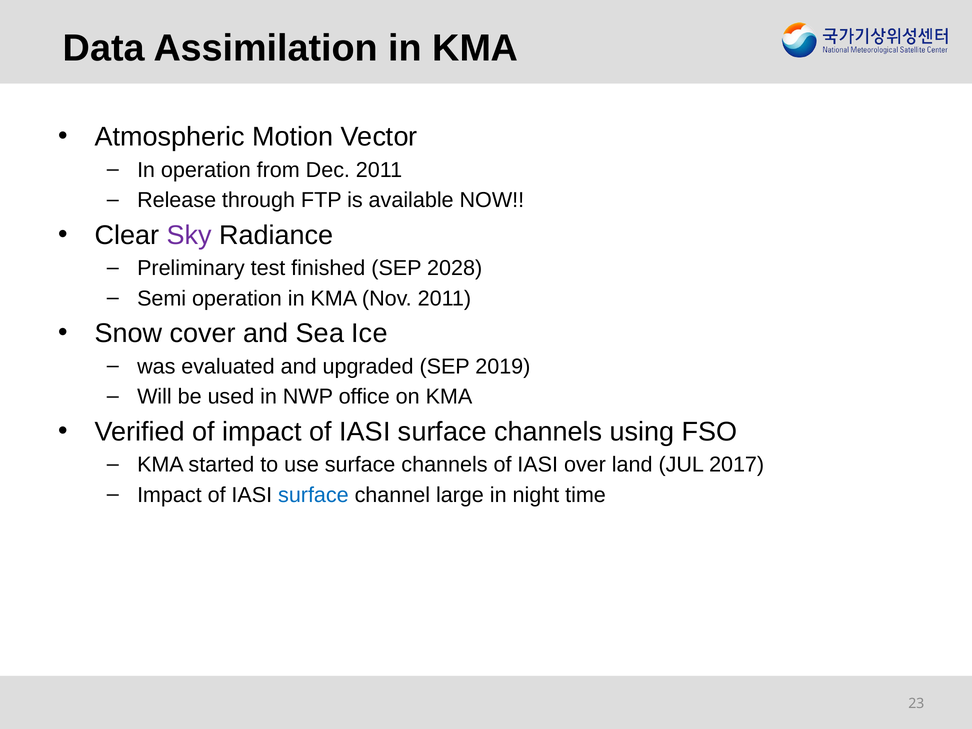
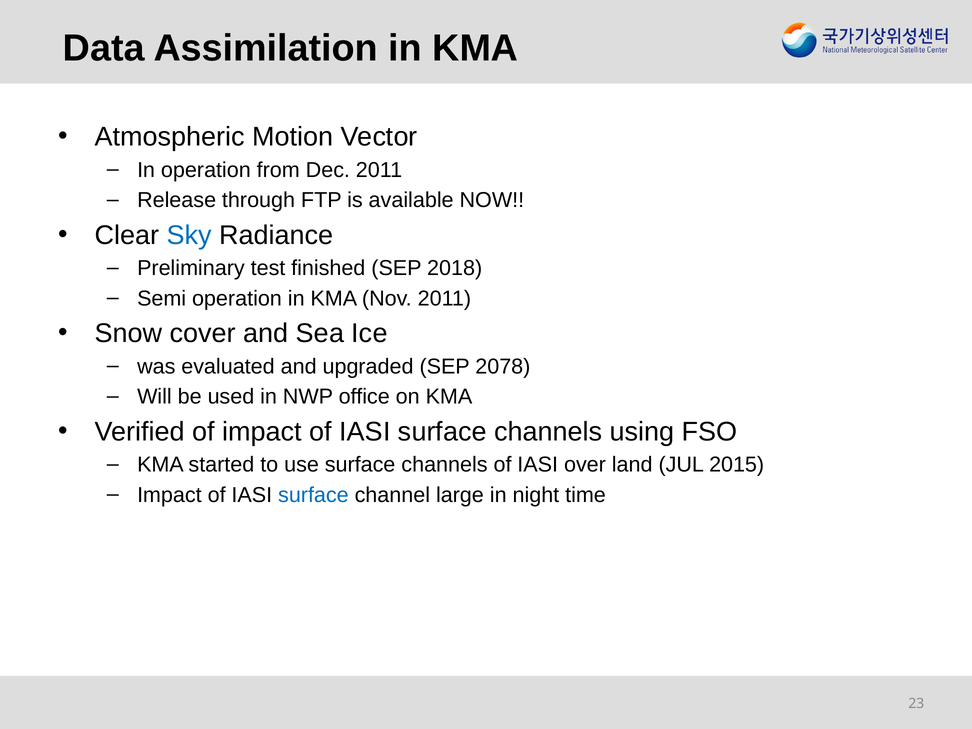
Sky colour: purple -> blue (189, 235)
2028: 2028 -> 2018 (455, 268)
2019: 2019 -> 2078 (503, 366)
2017: 2017 -> 2015 (737, 465)
